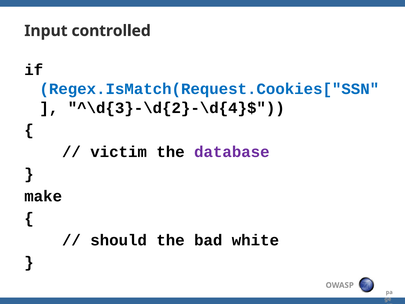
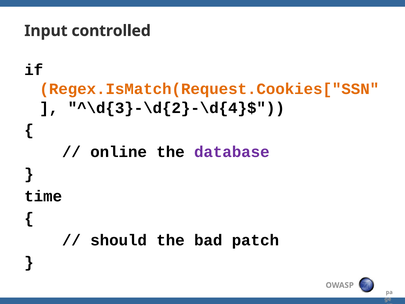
Regex.IsMatch(Request.Cookies["SSN colour: blue -> orange (209, 89)
victim: victim -> online (119, 152)
make: make -> time (43, 196)
white: white -> patch (255, 240)
